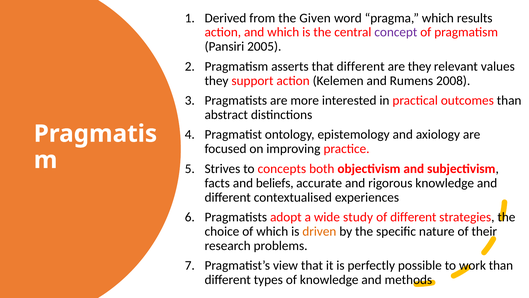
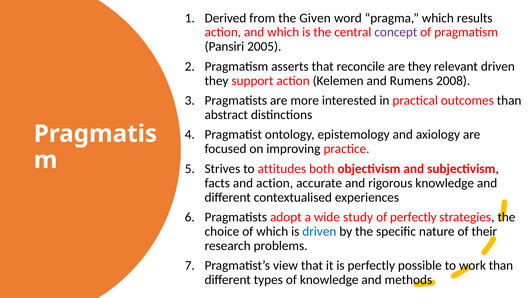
that different: different -> reconcile (361, 66)
relevant values: values -> driven (498, 66)
concepts: concepts -> attitudes (282, 168)
and beliefs: beliefs -> action (275, 183)
of different: different -> perfectly (413, 217)
driven colour: orange -> blue (319, 231)
